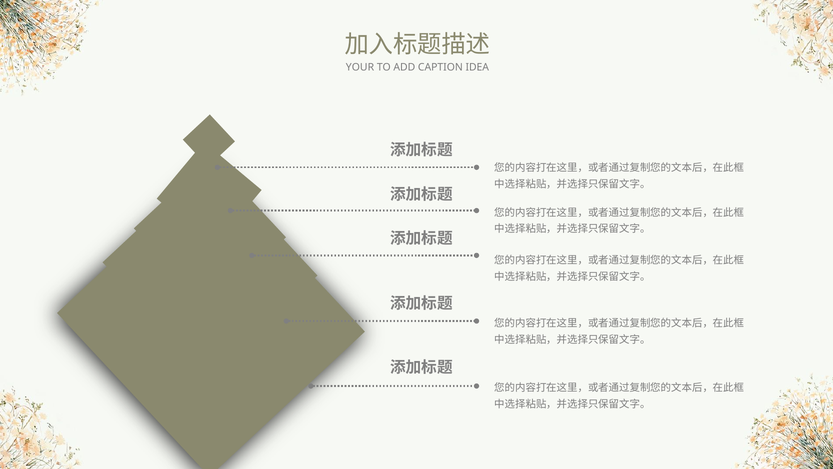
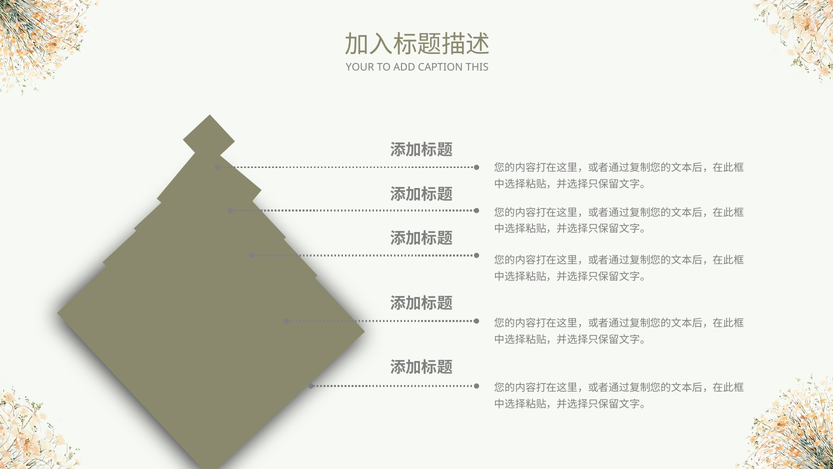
IDEA: IDEA -> THIS (477, 67)
